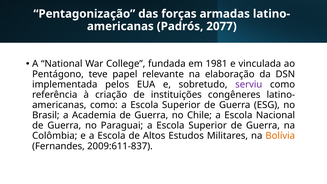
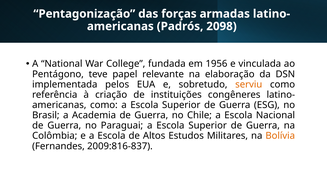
2077: 2077 -> 2098 (222, 26)
1981: 1981 -> 1956 (216, 64)
serviu colour: purple -> orange (249, 84)
2009:611-837: 2009:611-837 -> 2009:816-837 (120, 146)
